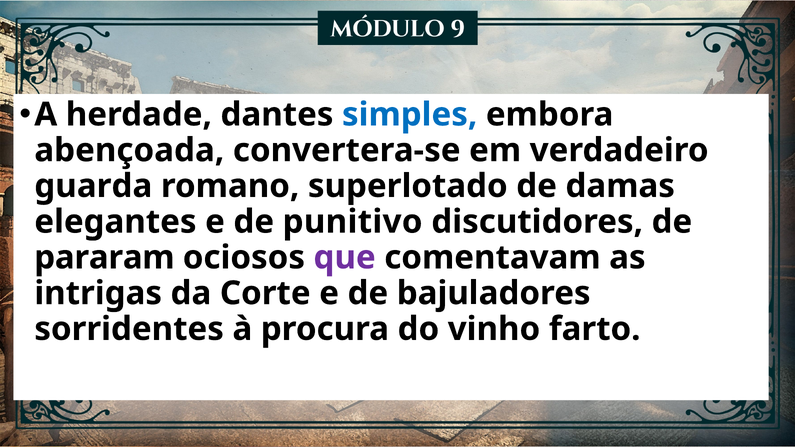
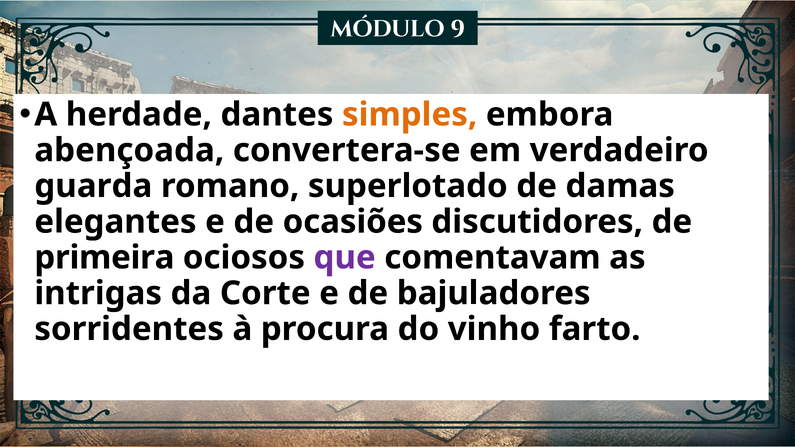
simples colour: blue -> orange (410, 115)
punitivo: punitivo -> ocasiões (353, 222)
pararam: pararam -> primeira (104, 258)
